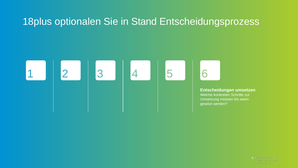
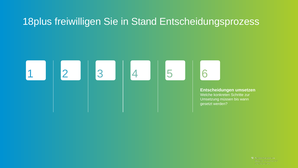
optionalen: optionalen -> freiwilligen (78, 22)
